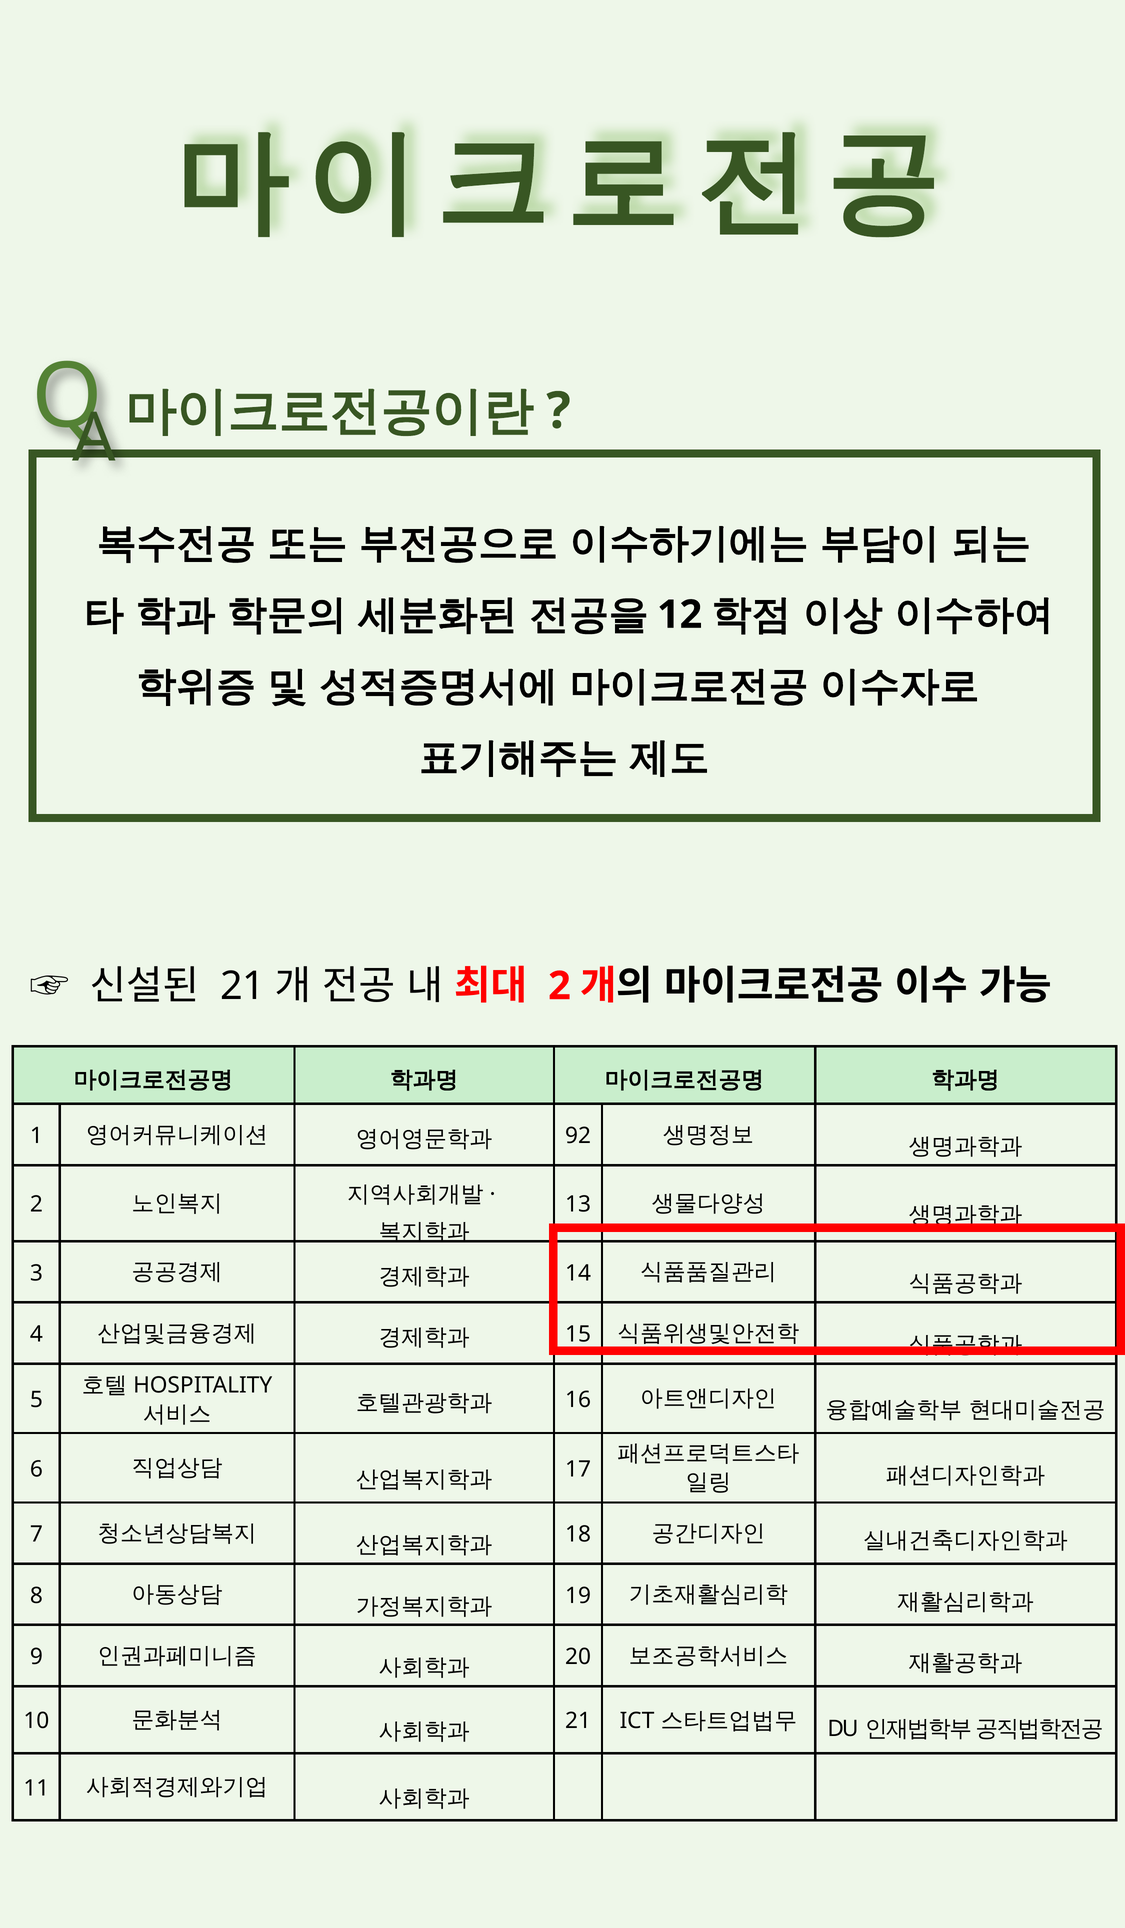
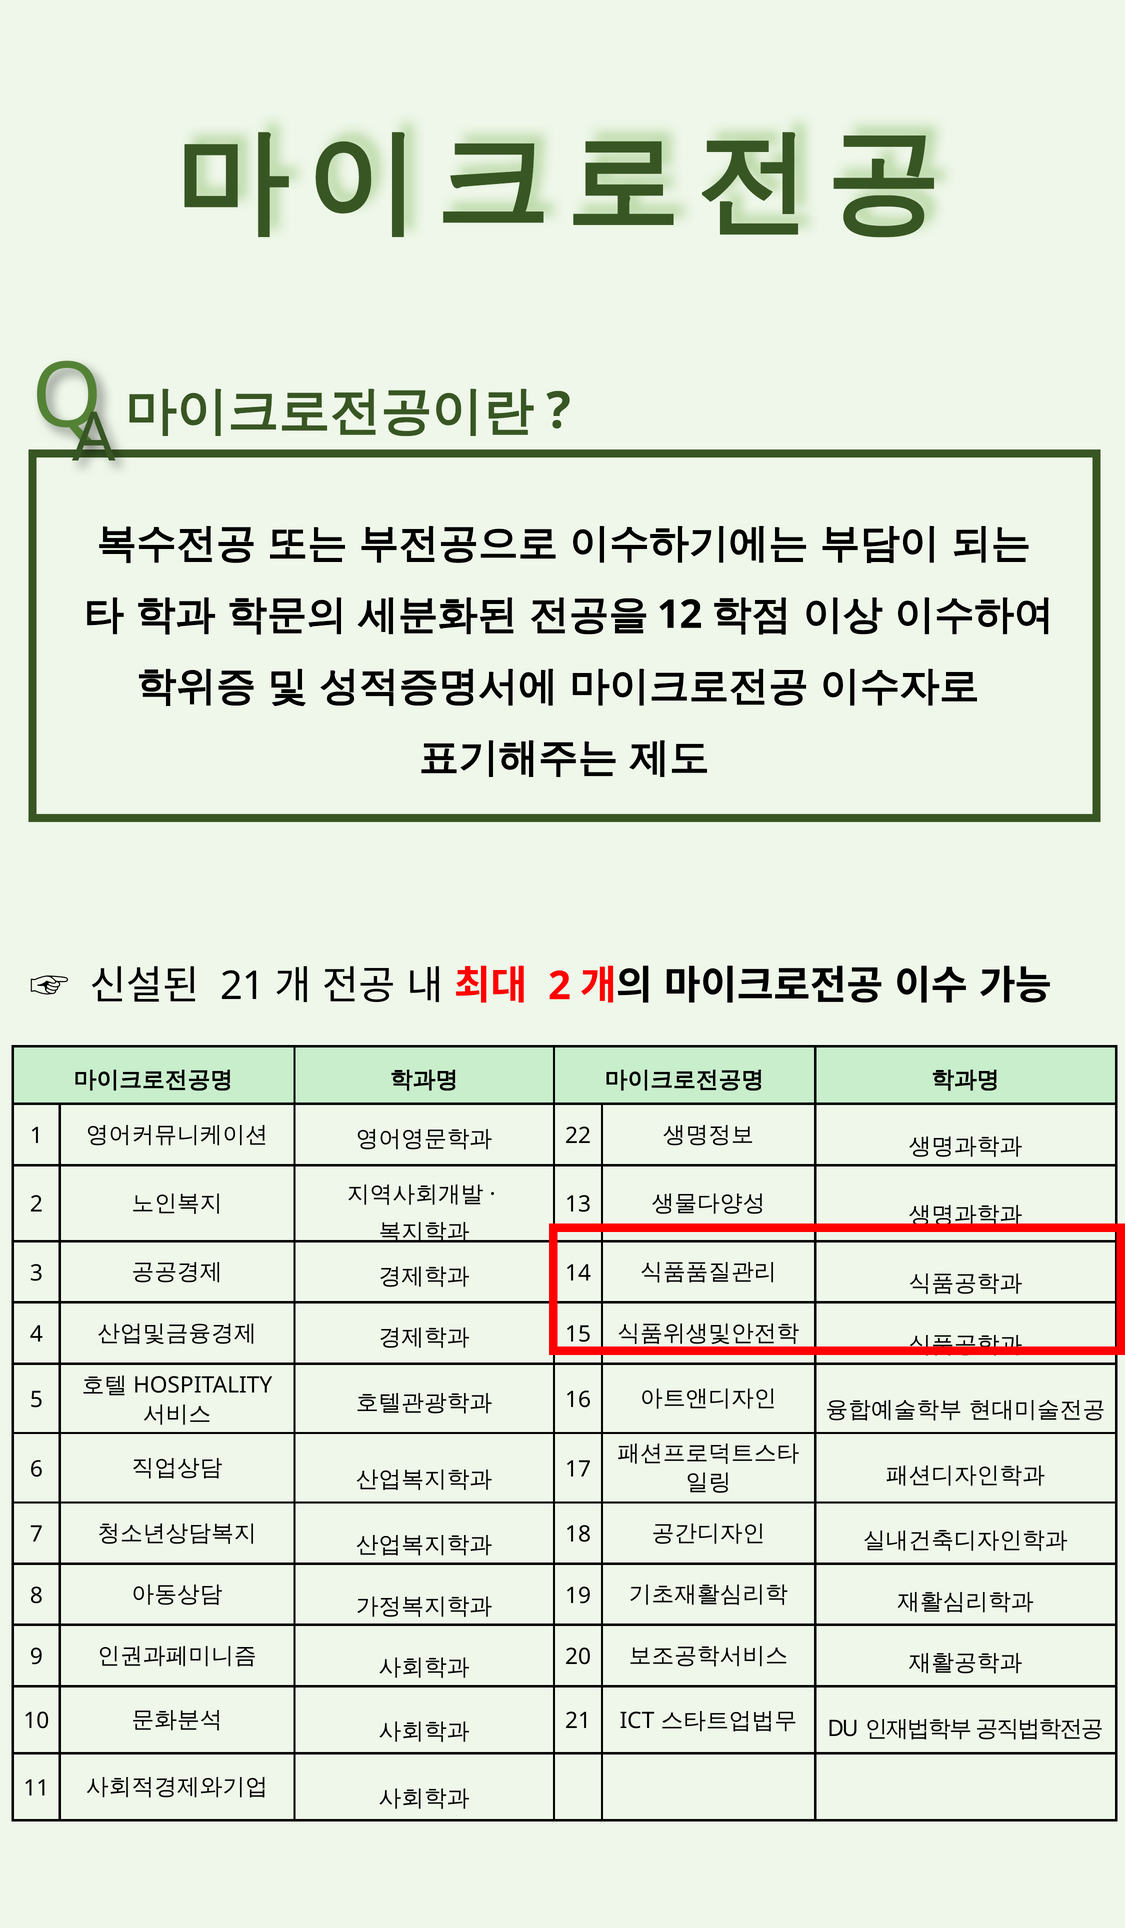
92: 92 -> 22 (578, 1136)
